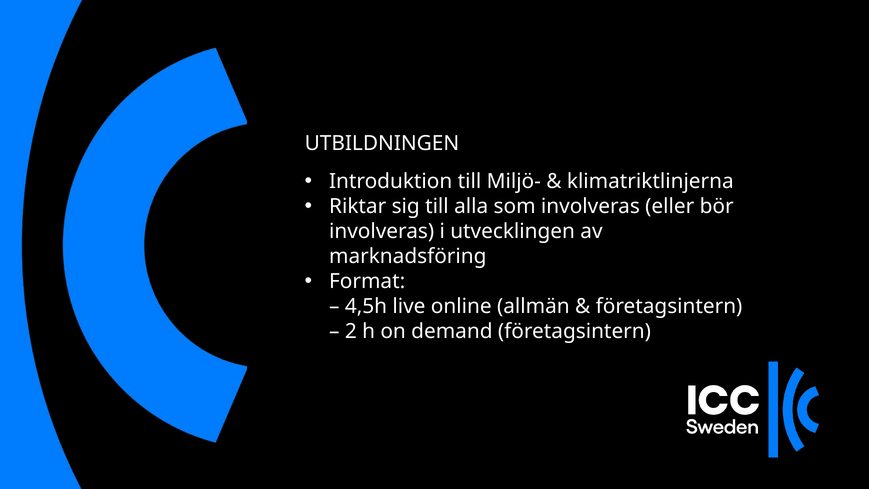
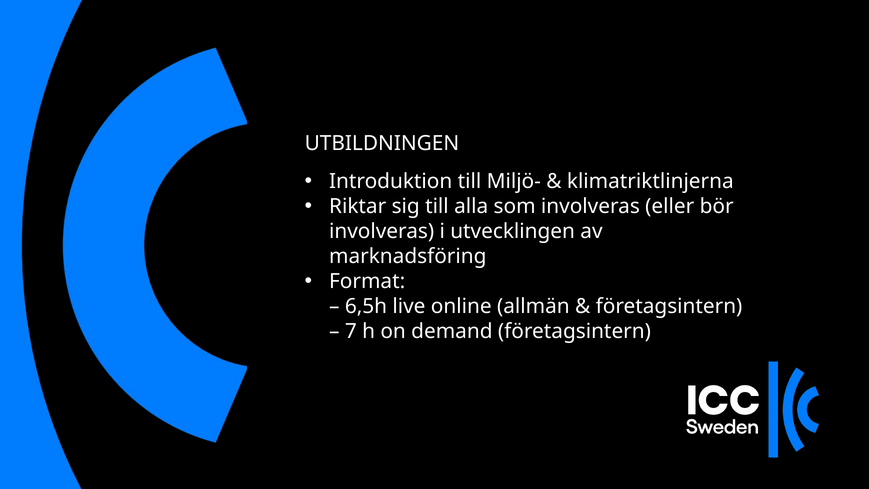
4,5h: 4,5h -> 6,5h (366, 306)
2: 2 -> 7 (351, 331)
